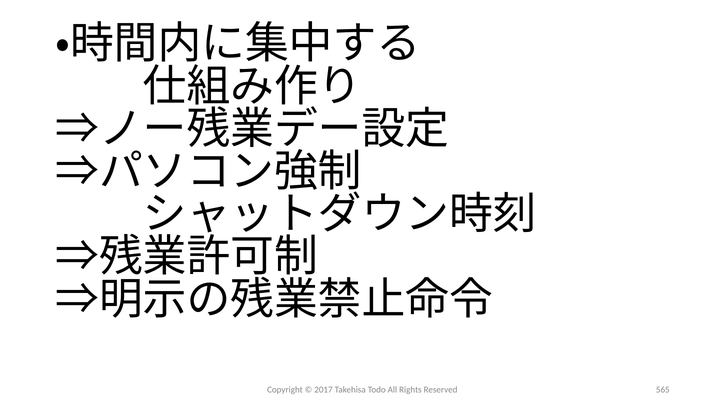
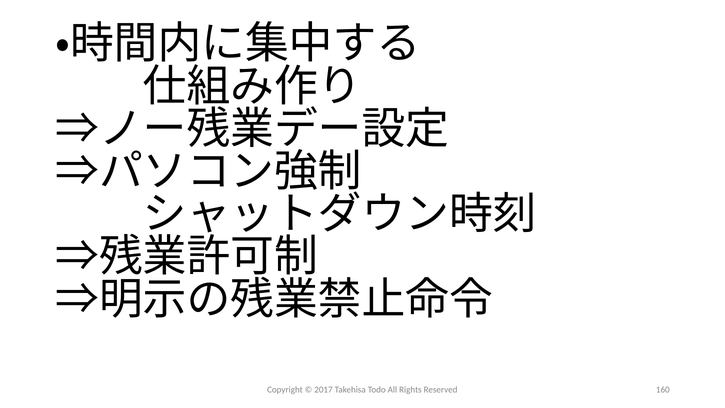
565: 565 -> 160 (663, 389)
